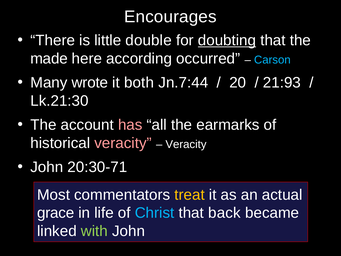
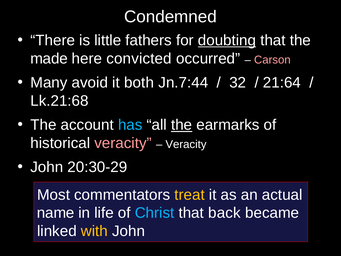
Encourages: Encourages -> Condemned (170, 17)
double: double -> fathers (149, 40)
according: according -> convicted (139, 58)
Carson colour: light blue -> pink (272, 60)
wrote: wrote -> avoid (90, 83)
20: 20 -> 32 (238, 83)
21:93: 21:93 -> 21:64 (282, 83)
Lk.21:30: Lk.21:30 -> Lk.21:68 (59, 101)
has colour: pink -> light blue (130, 125)
the underline: none -> present (182, 125)
20:30-71: 20:30-71 -> 20:30-29 (97, 167)
grace: grace -> name (56, 213)
with colour: light green -> yellow (94, 231)
